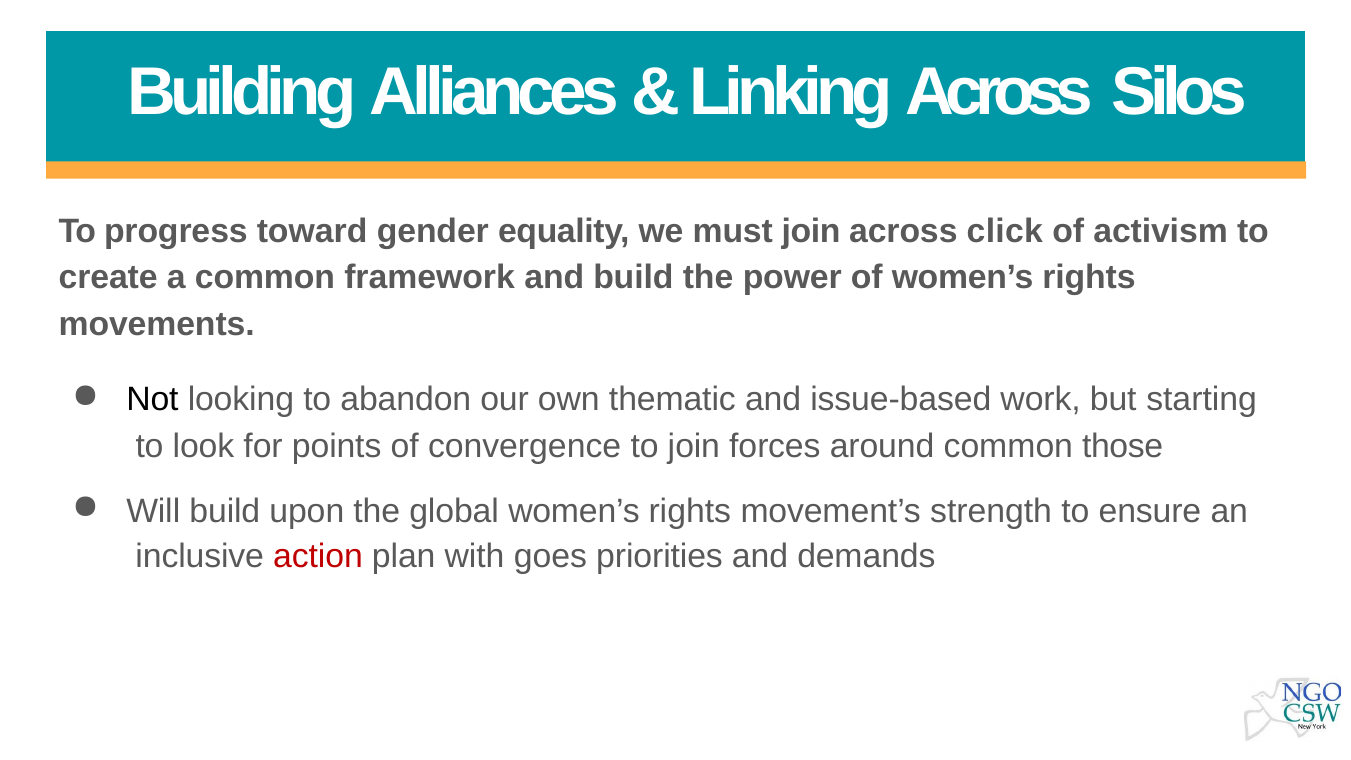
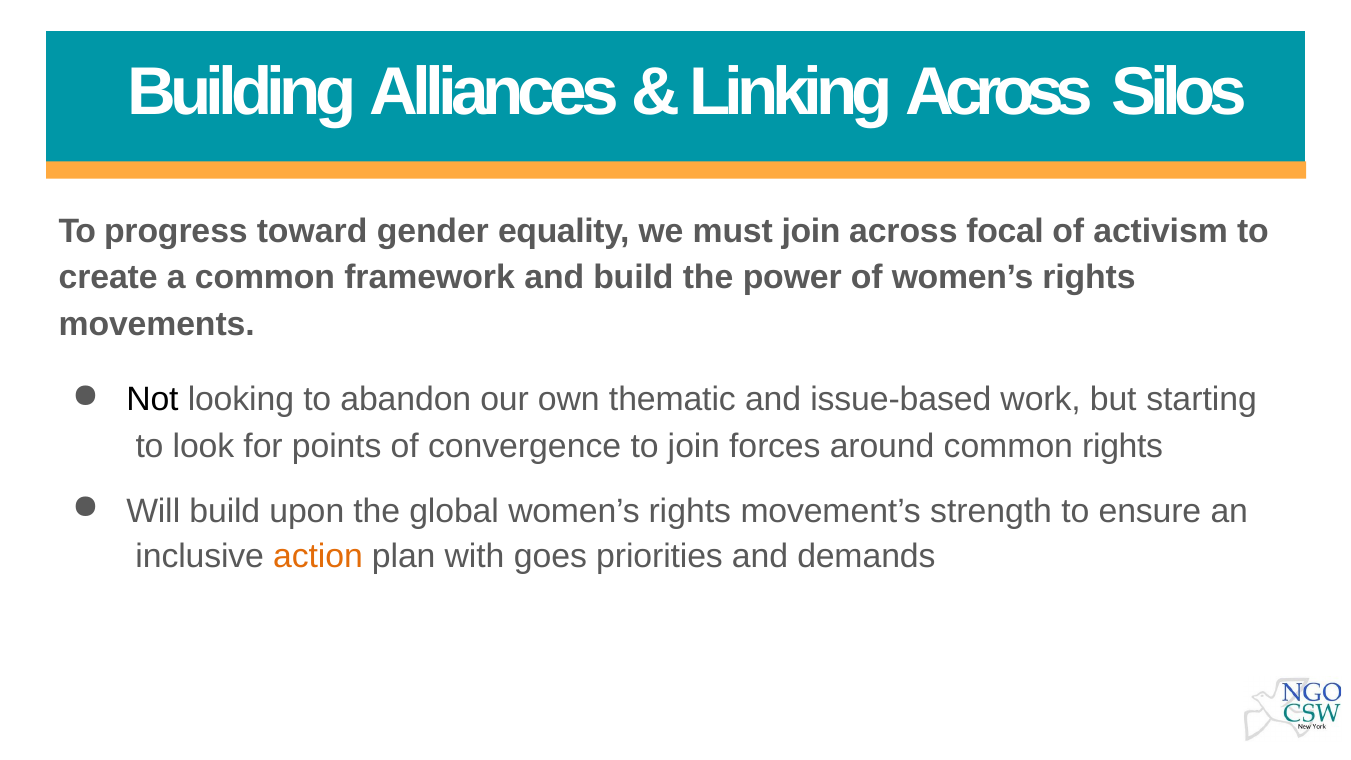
click: click -> focal (1005, 232)
common those: those -> rights (1123, 446)
action colour: red -> orange (318, 557)
